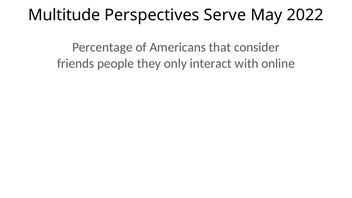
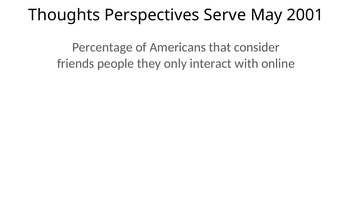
Multitude: Multitude -> Thoughts (64, 15)
2022: 2022 -> 2001 (305, 15)
